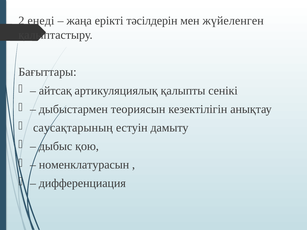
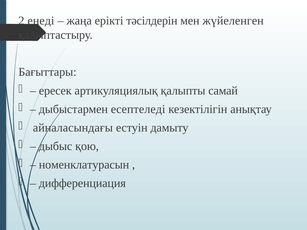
айтсақ: айтсақ -> ересек (55, 91)
сенікі: сенікі -> самай (223, 91)
теориясын: теориясын -> есептеледі (138, 109)
саусақтарының: саусақтарының -> айналасындағы (73, 128)
